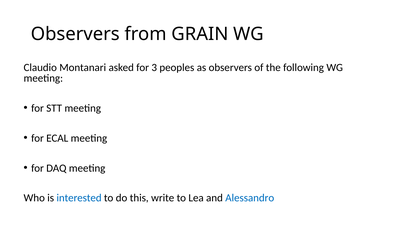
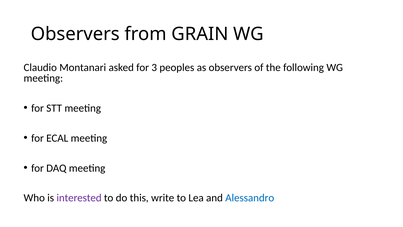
interested colour: blue -> purple (79, 198)
